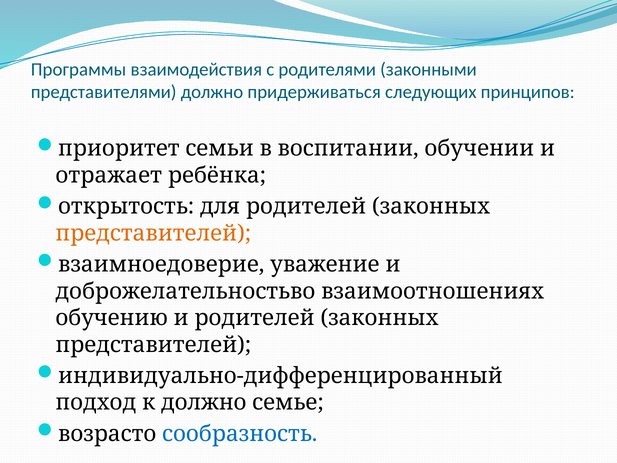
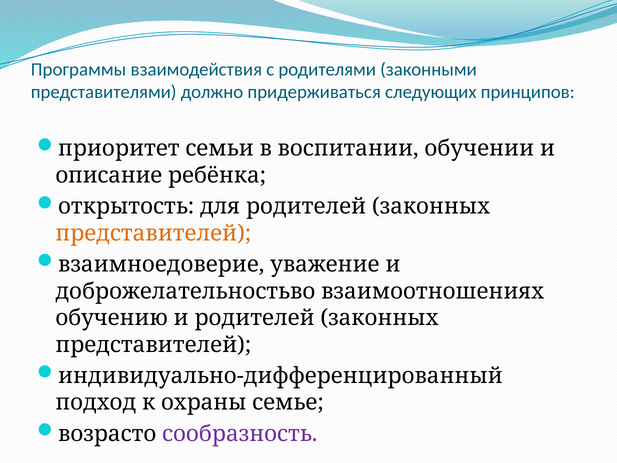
отражает: отражает -> описание (109, 175)
к должно: должно -> охраны (204, 402)
сообразность colour: blue -> purple (240, 434)
